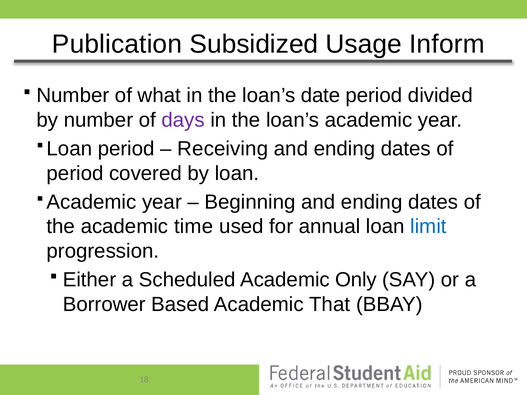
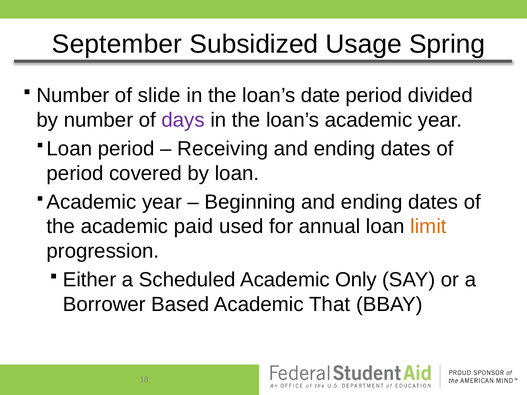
Publication: Publication -> September (117, 44)
Inform: Inform -> Spring (447, 44)
what: what -> slide (159, 95)
time: time -> paid (194, 227)
limit colour: blue -> orange (428, 227)
